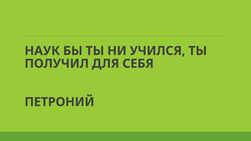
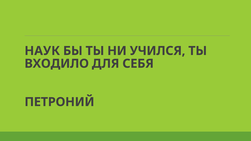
ПОЛУЧИЛ: ПОЛУЧИЛ -> ВХОДИЛО (57, 64)
